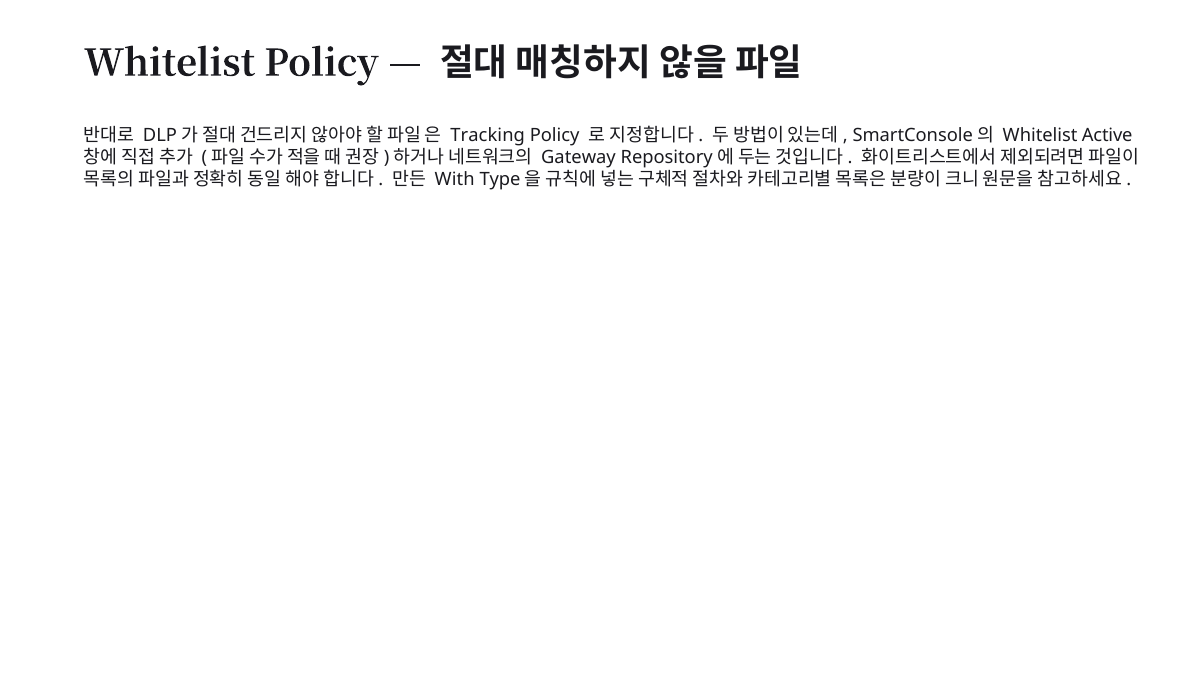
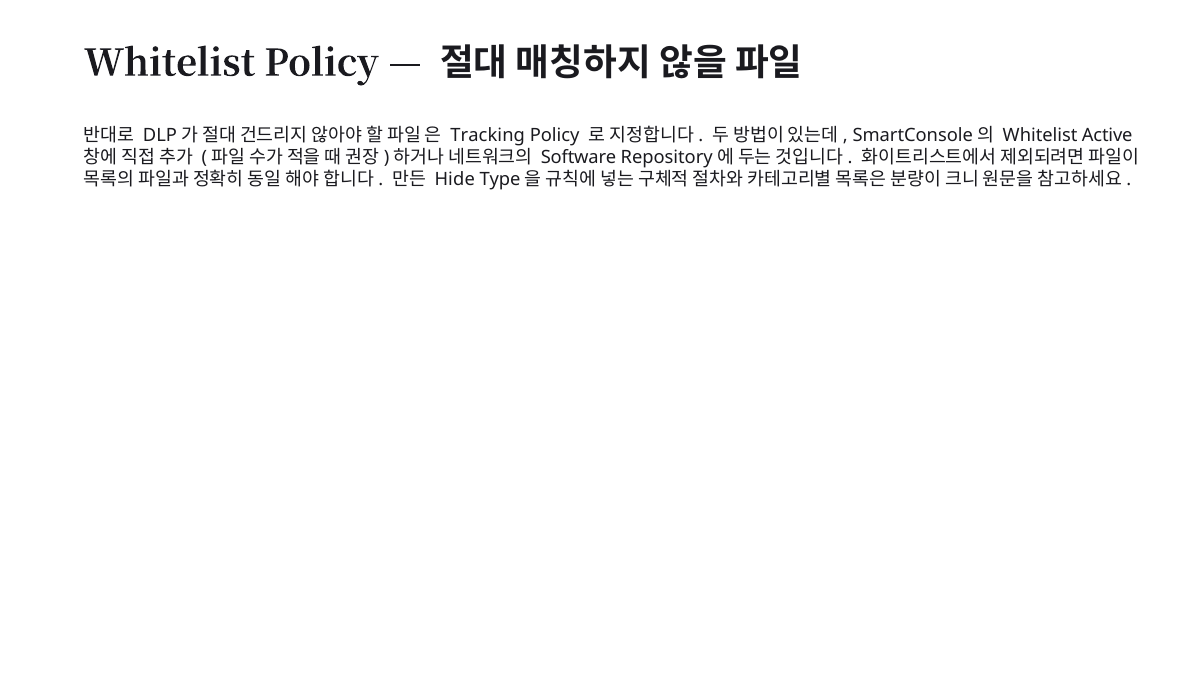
Gateway: Gateway -> Software (579, 157)
With: With -> Hide (455, 179)
